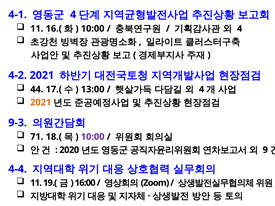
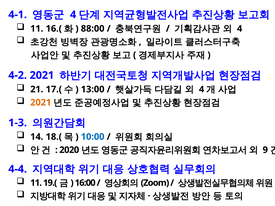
10:00: 10:00 -> 88:00 (93, 29)
44: 44 -> 21 (37, 89)
9-3: 9-3 -> 1-3 (18, 123)
71: 71 -> 14 (37, 137)
10:00 colour: purple -> blue (93, 137)
